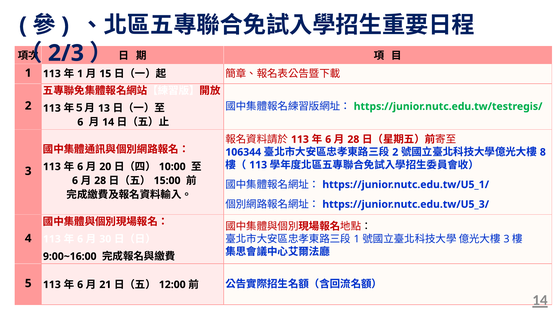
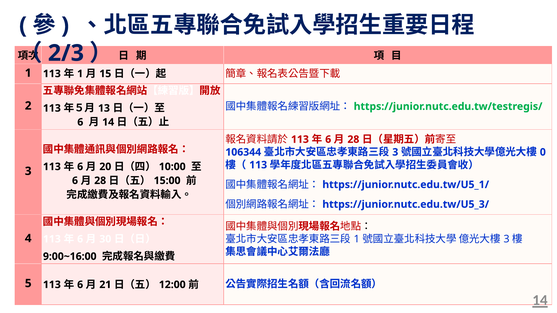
2: 2 -> 3 (395, 152)
8: 8 -> 0 (543, 152)
